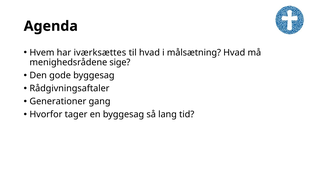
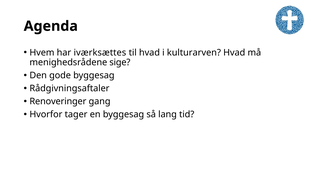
målsætning: målsætning -> kulturarven (194, 53)
Generationer: Generationer -> Renoveringer (58, 101)
